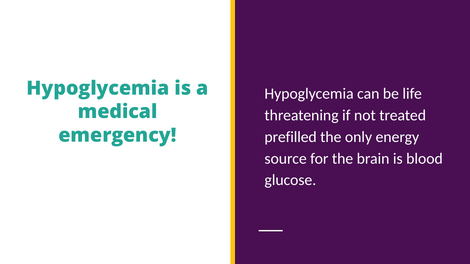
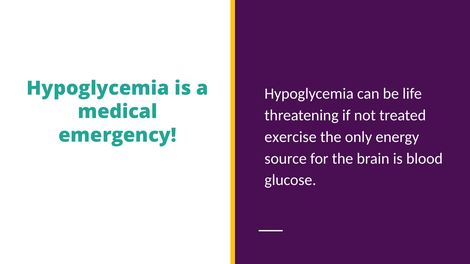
prefilled: prefilled -> exercise (291, 137)
